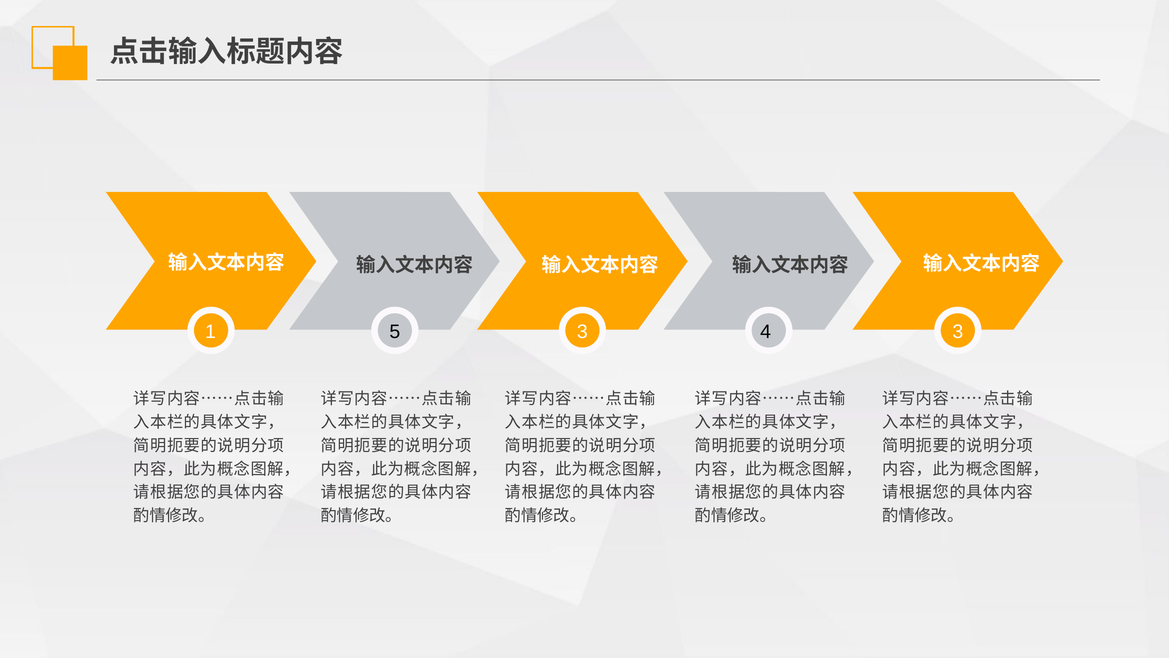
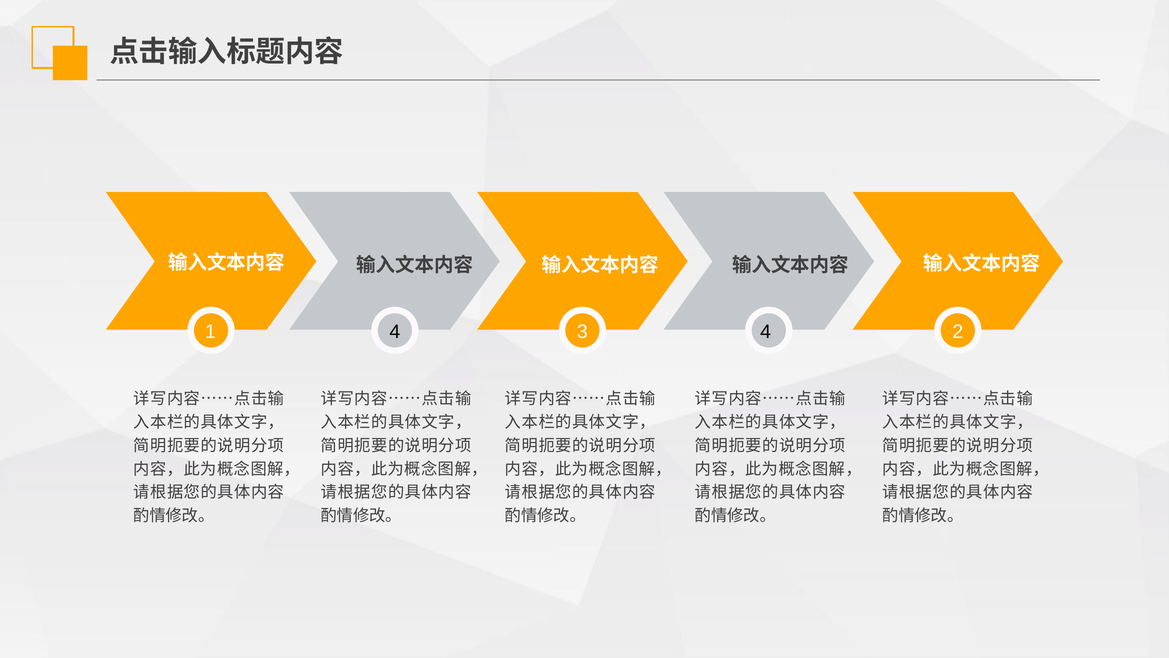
1 5: 5 -> 4 (395, 332)
4 3: 3 -> 2 (958, 332)
